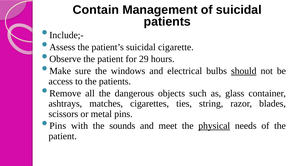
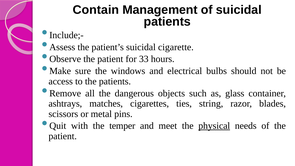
29: 29 -> 33 (144, 59)
should underline: present -> none (244, 71)
Pins: Pins -> Quit (58, 126)
sounds: sounds -> temper (122, 126)
